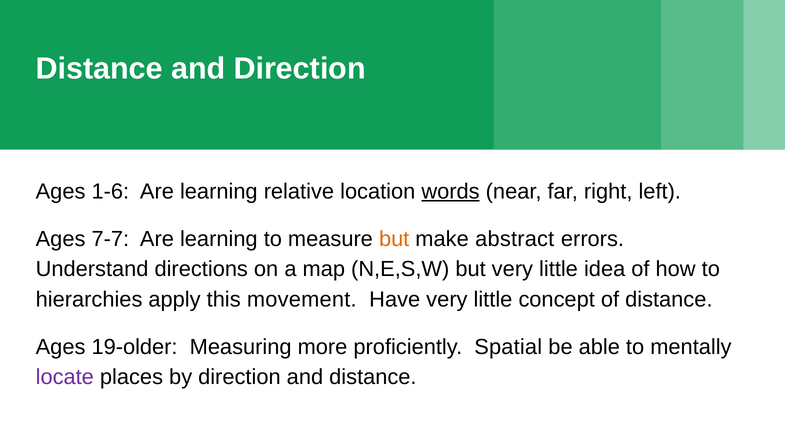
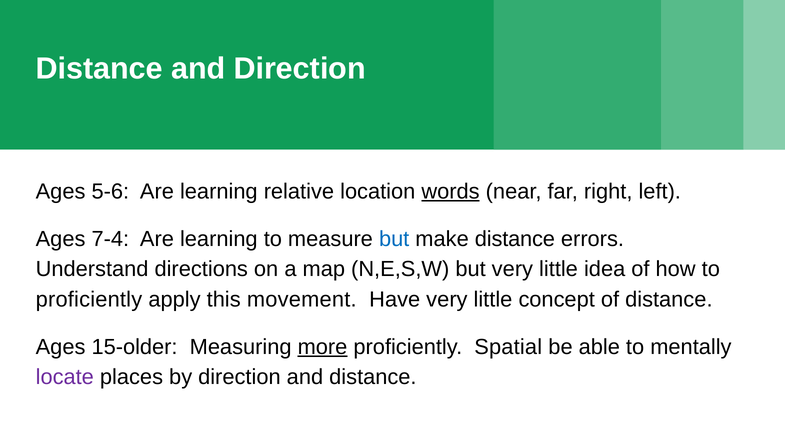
1-6: 1-6 -> 5-6 (110, 191)
7-7: 7-7 -> 7-4 (110, 239)
but colour: orange -> blue (394, 239)
make abstract: abstract -> distance (515, 239)
hierarchies: hierarchies -> proficiently (89, 299)
19-older: 19-older -> 15-older (135, 347)
more underline: none -> present (323, 347)
